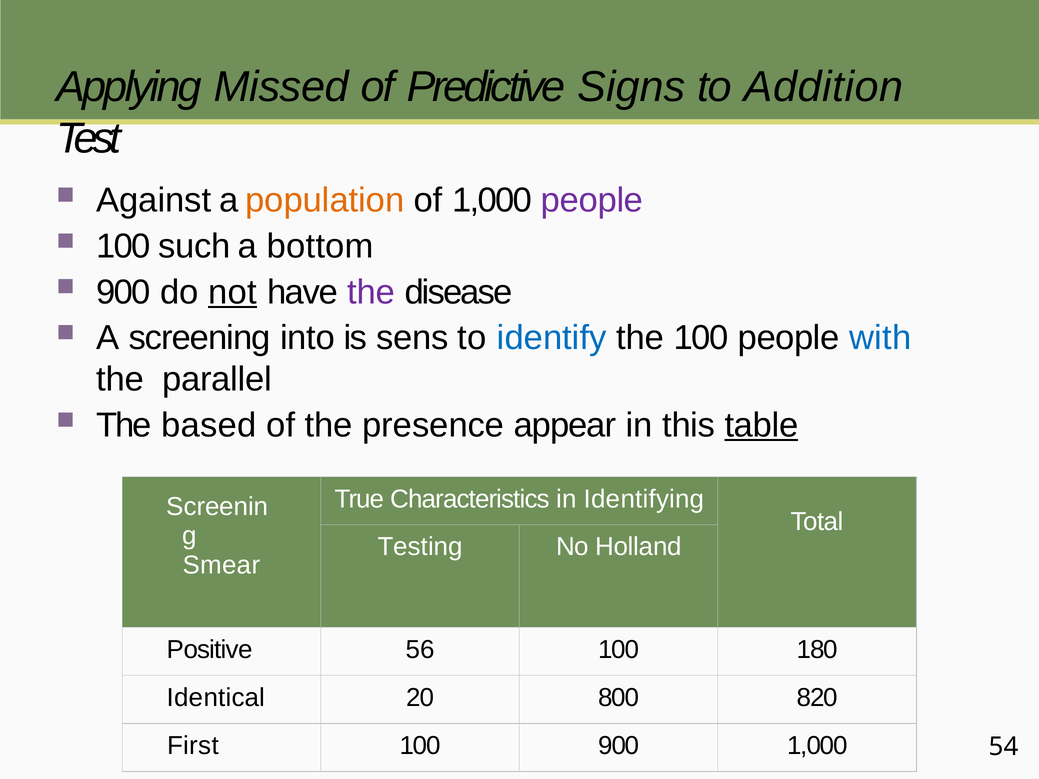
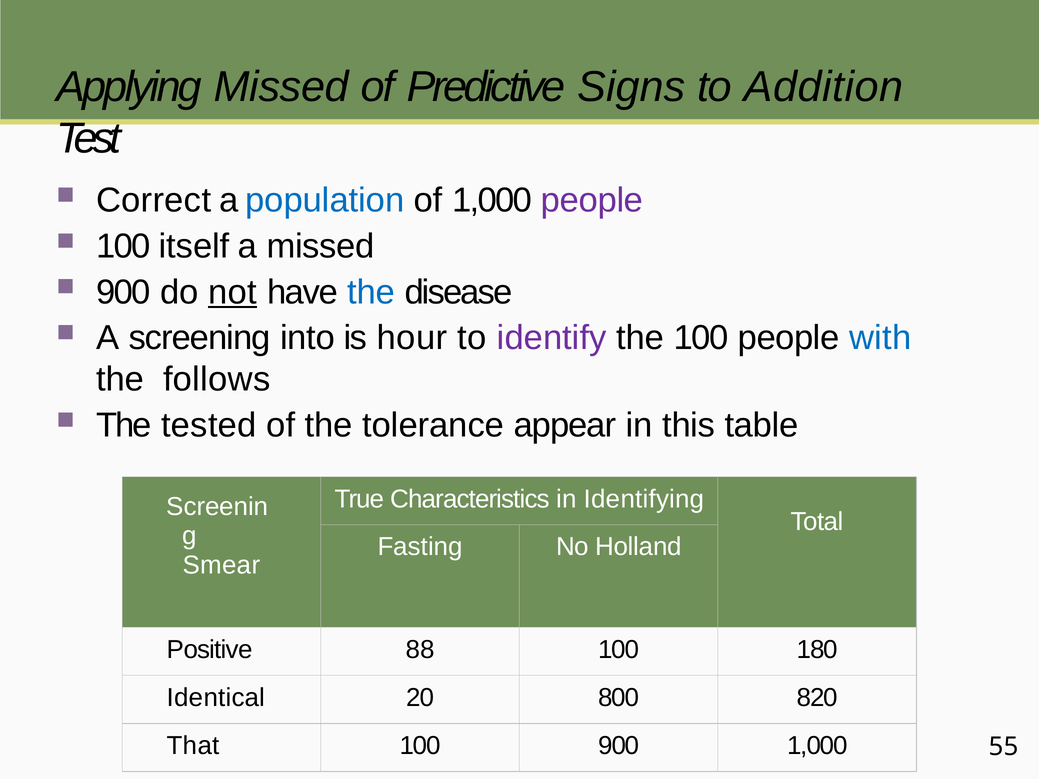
Against: Against -> Correct (154, 200)
population colour: orange -> blue (325, 200)
such: such -> itself (194, 246)
a bottom: bottom -> missed (321, 246)
the colour: purple -> blue (371, 292)
sens: sens -> hour (412, 338)
identify colour: blue -> purple (552, 338)
parallel: parallel -> follows (217, 380)
based: based -> tested (209, 425)
presence: presence -> tolerance (433, 425)
table underline: present -> none (762, 425)
Testing: Testing -> Fasting (420, 547)
56: 56 -> 88 (420, 650)
First: First -> That (193, 746)
54: 54 -> 55 (1004, 747)
